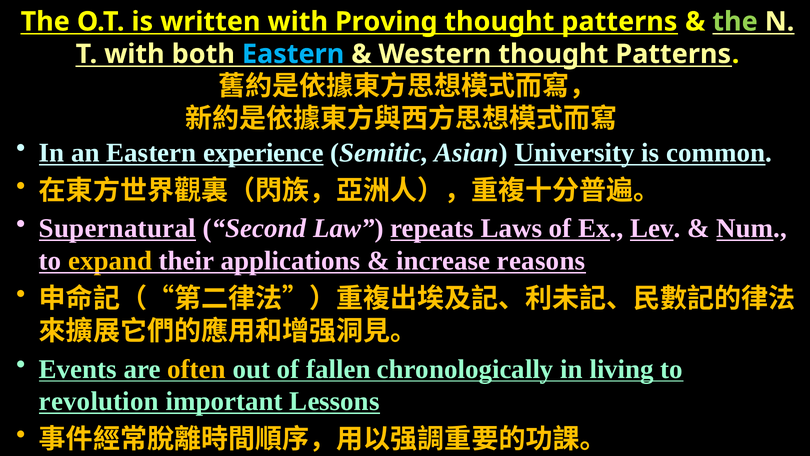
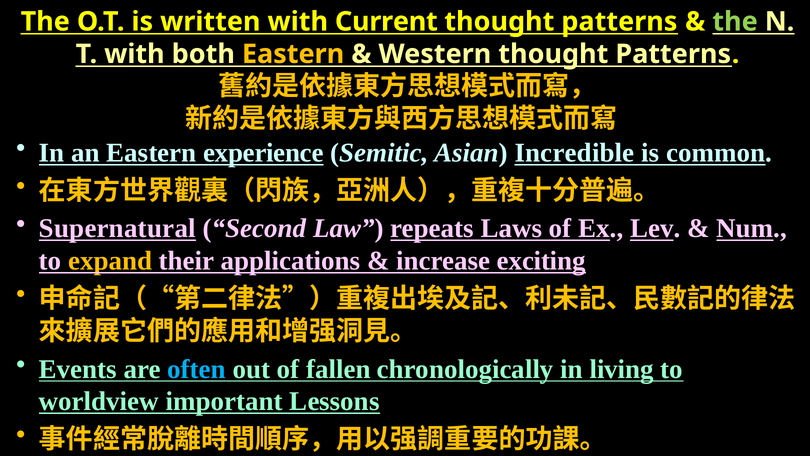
Proving: Proving -> Current (386, 22)
Eastern colour: light blue -> yellow (293, 54)
University: University -> Incredible (575, 153)
reasons: reasons -> exciting (541, 261)
often colour: yellow -> light blue (197, 369)
revolution: revolution -> worldview (99, 401)
